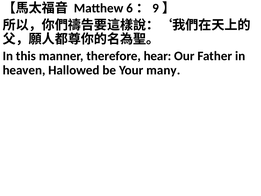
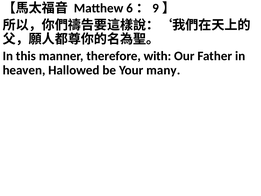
hear: hear -> with (157, 56)
